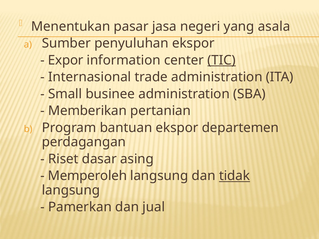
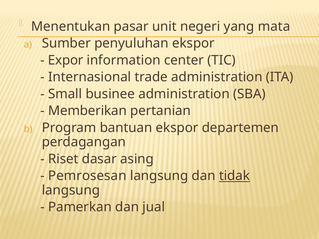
jasa: jasa -> unit (164, 26)
asala: asala -> mata (274, 26)
TIC underline: present -> none (222, 60)
Memperoleh: Memperoleh -> Pemrosesan (87, 176)
